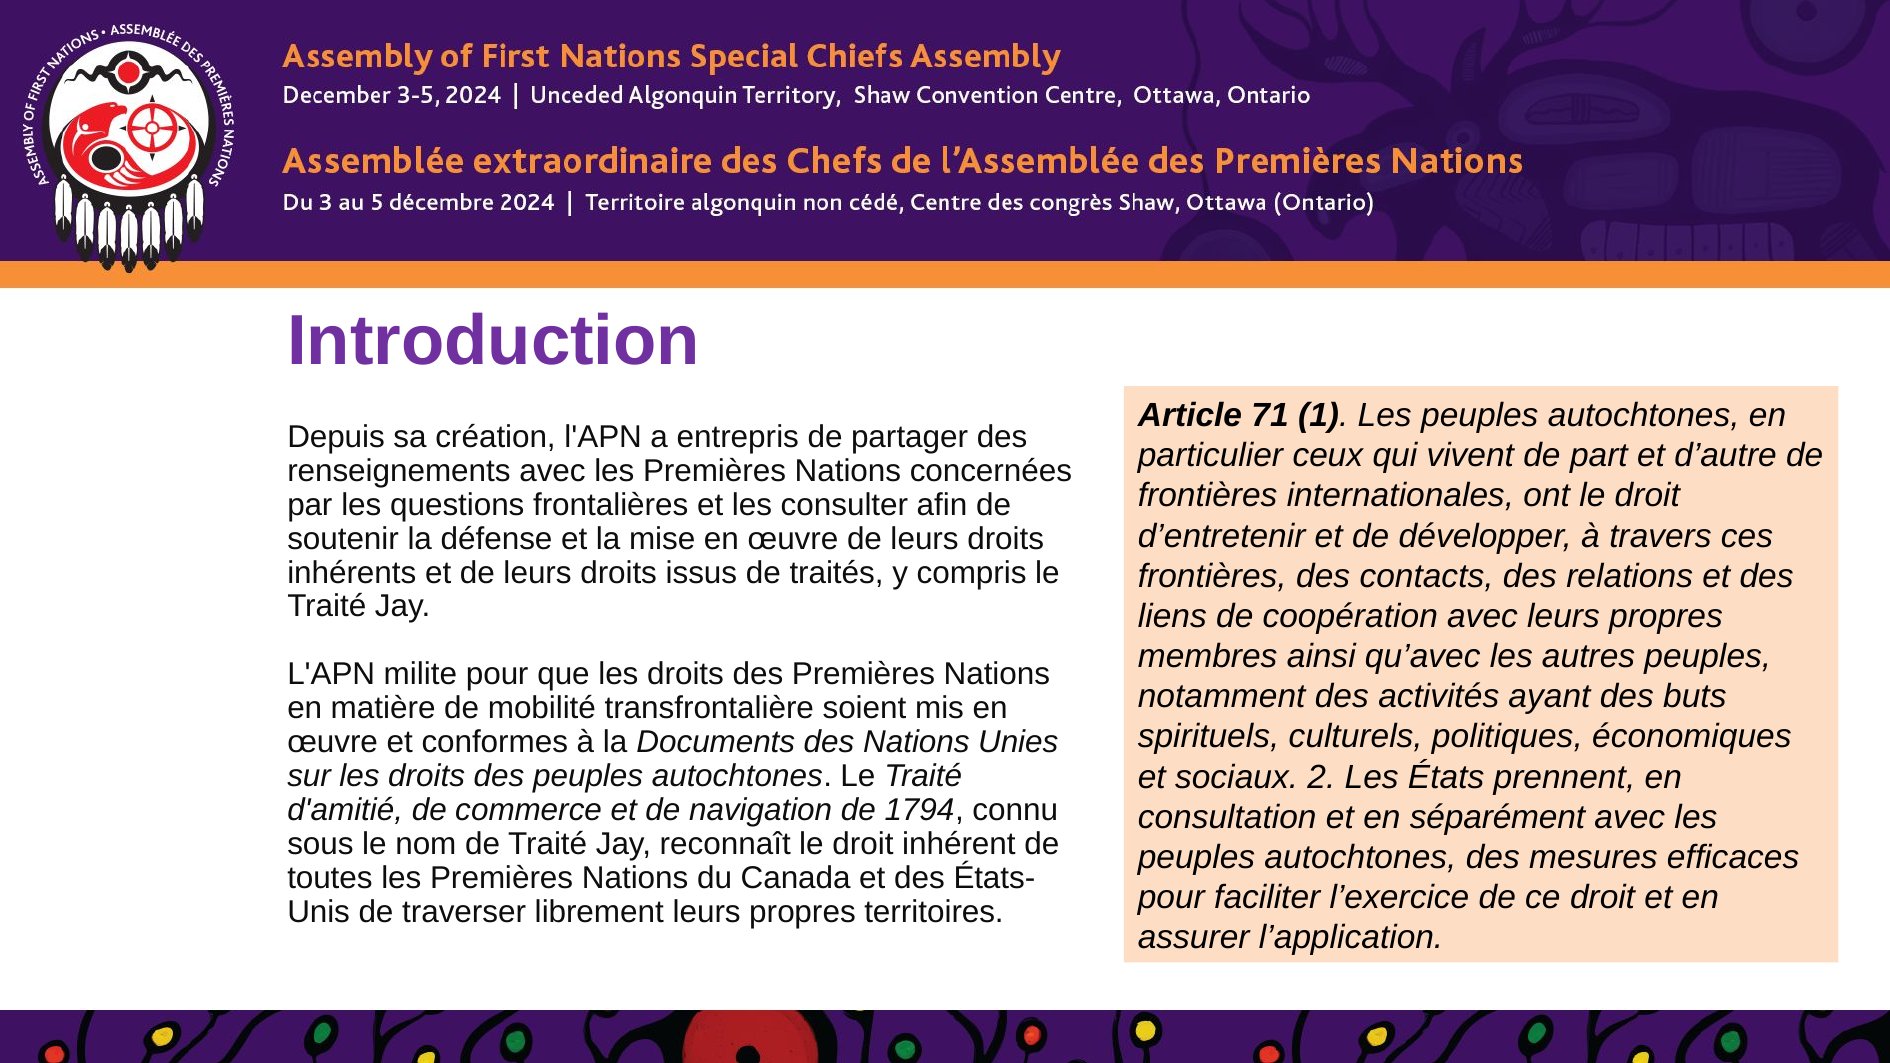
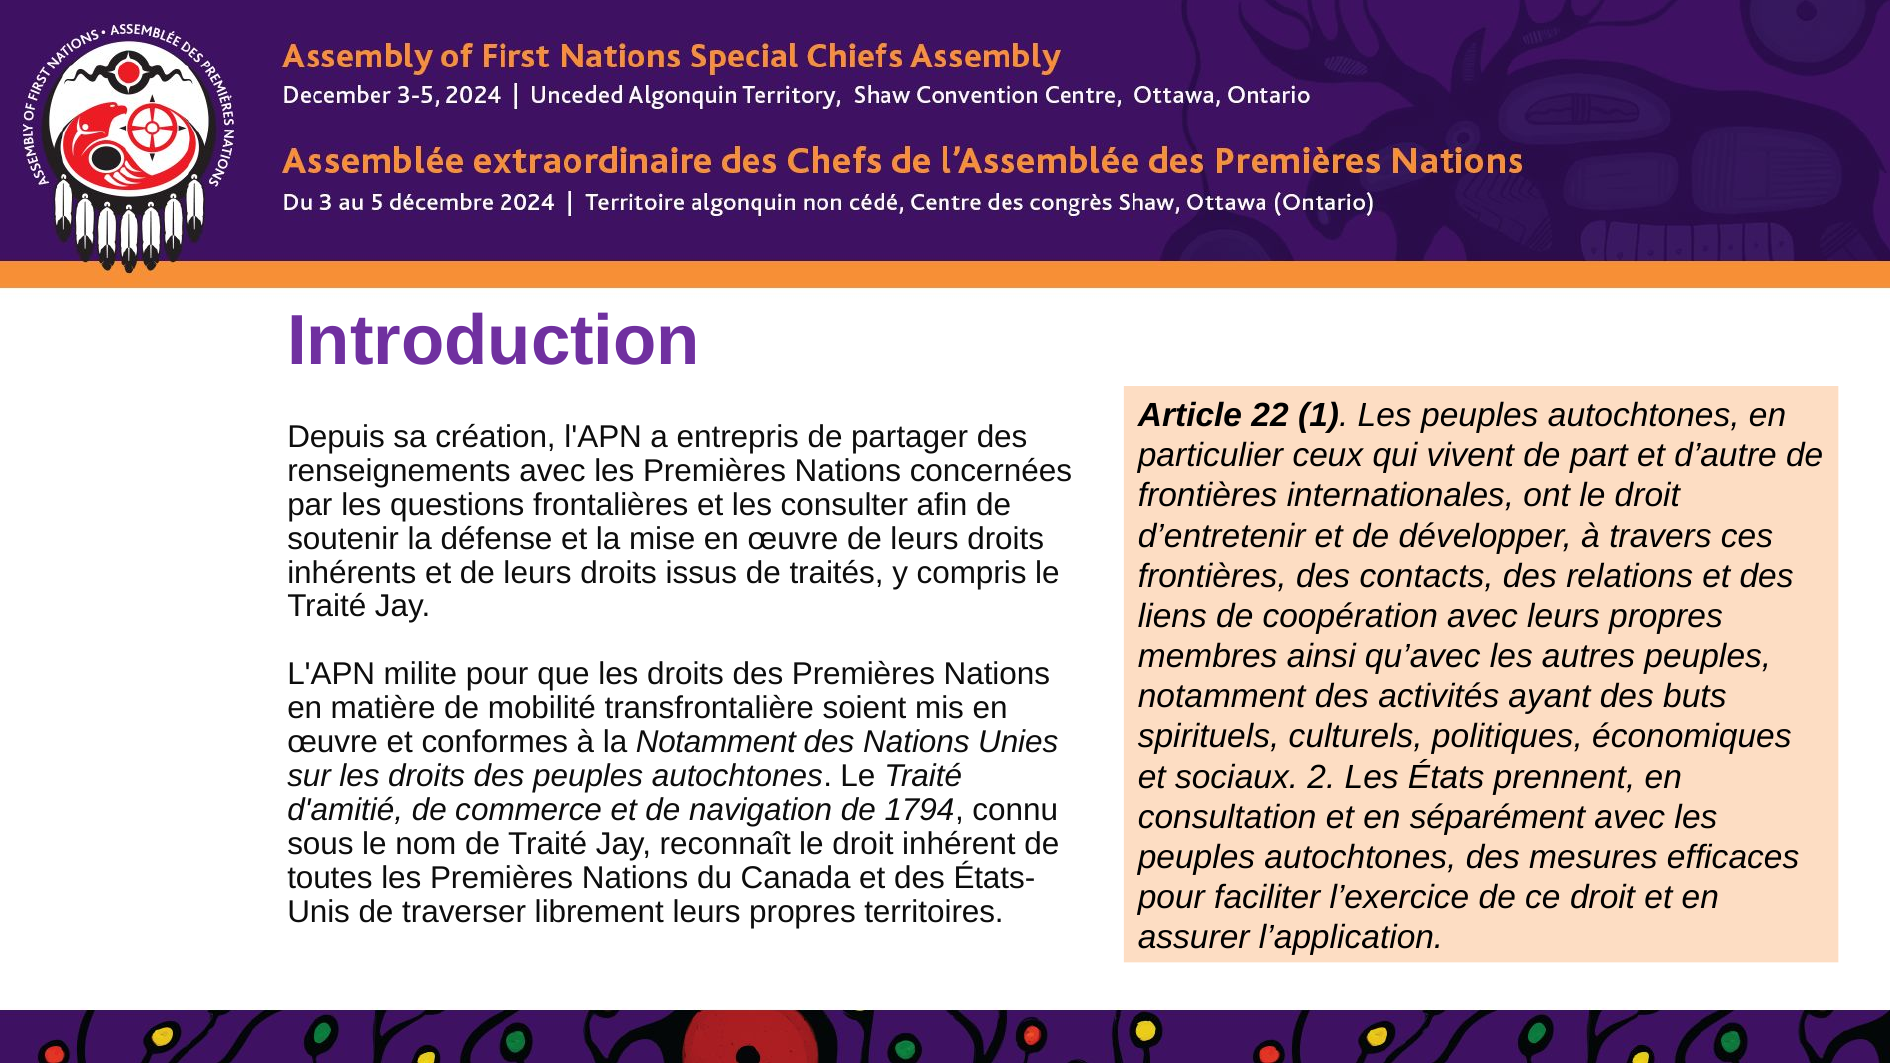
71: 71 -> 22 (1270, 416)
la Documents: Documents -> Notamment (716, 743)
